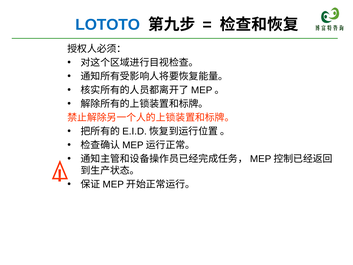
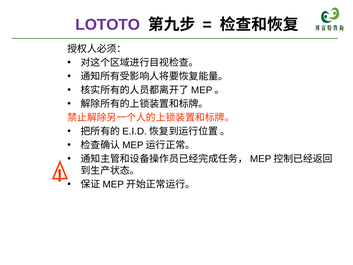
LOTOTO colour: blue -> purple (108, 25)
